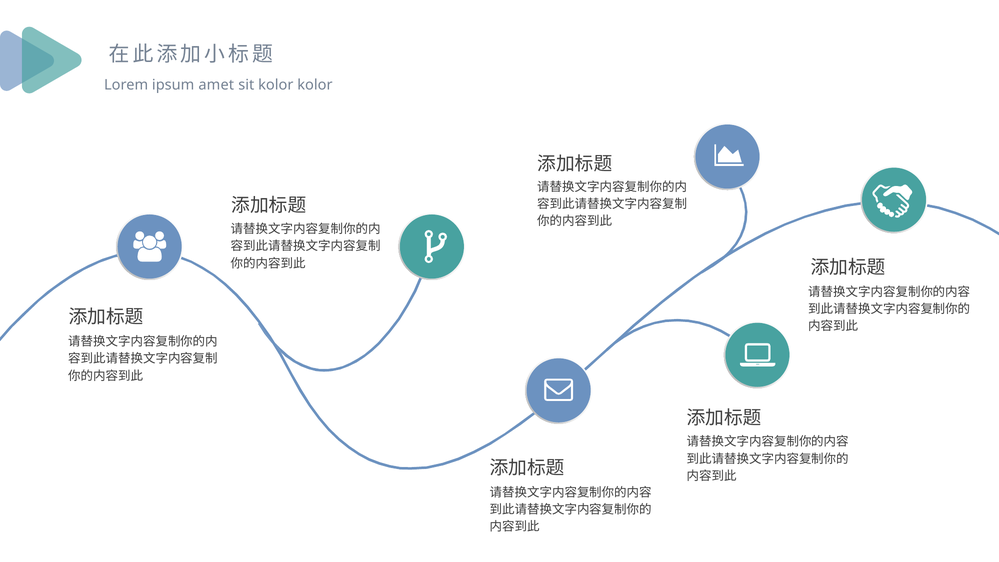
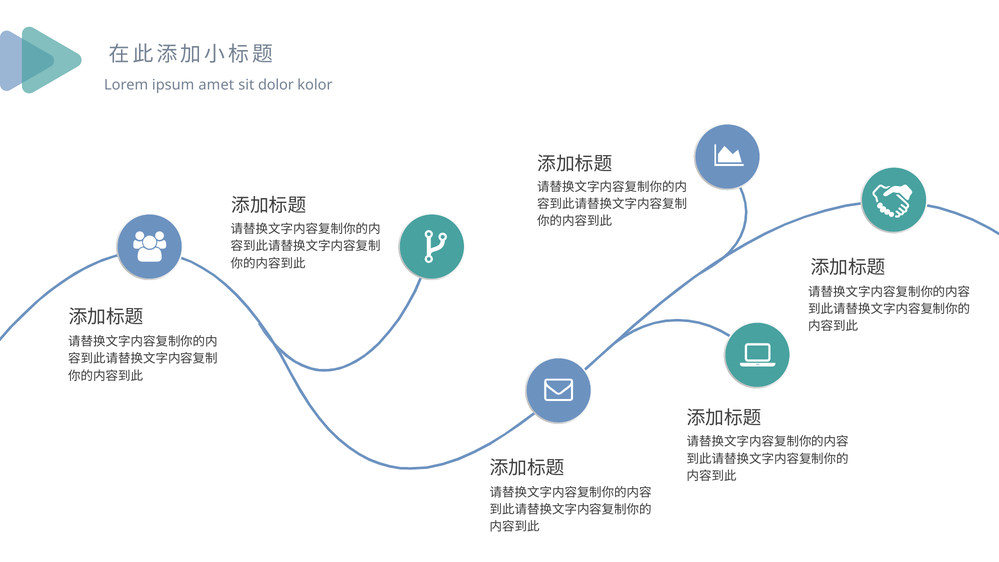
sit kolor: kolor -> dolor (276, 85)
